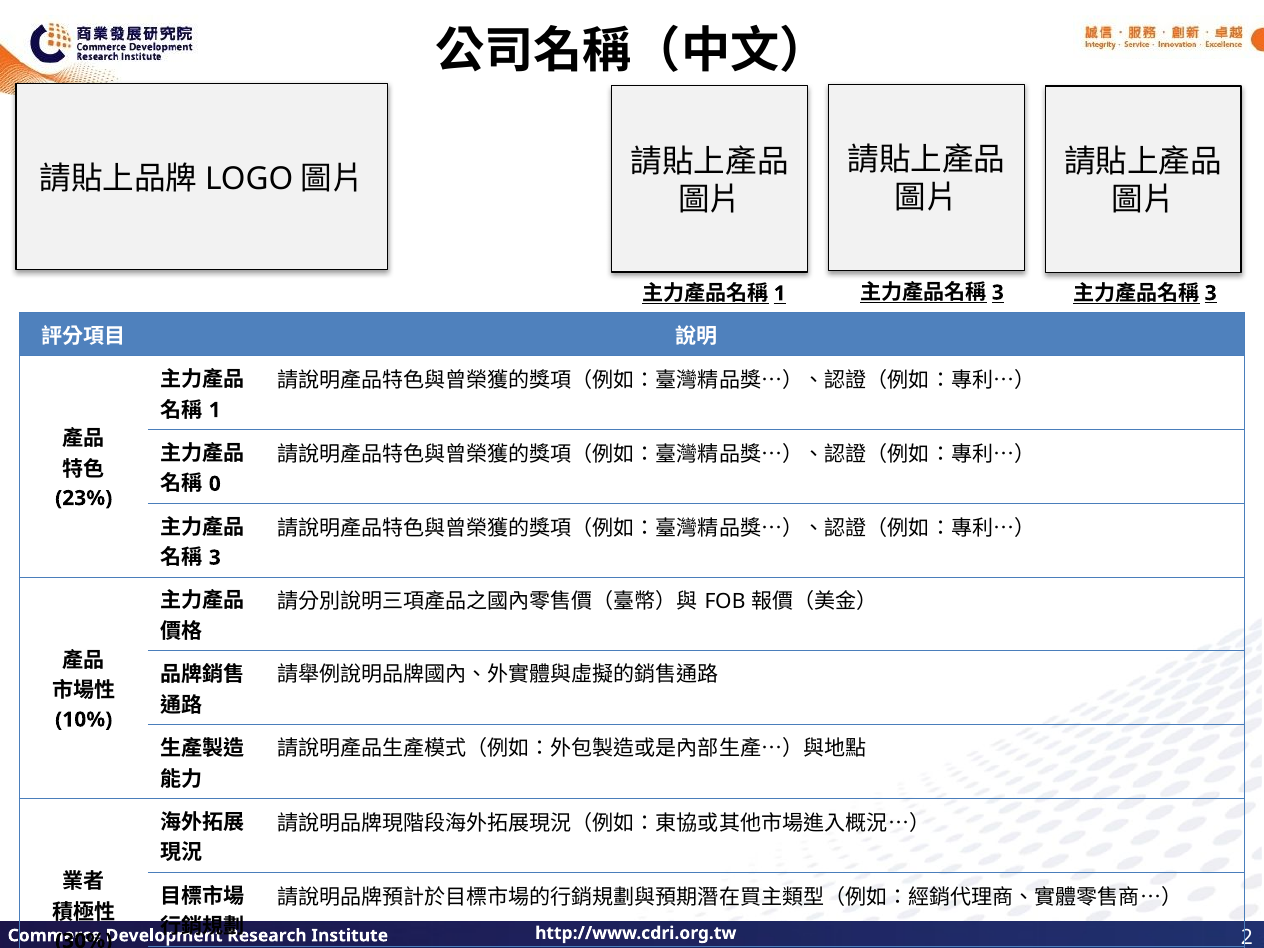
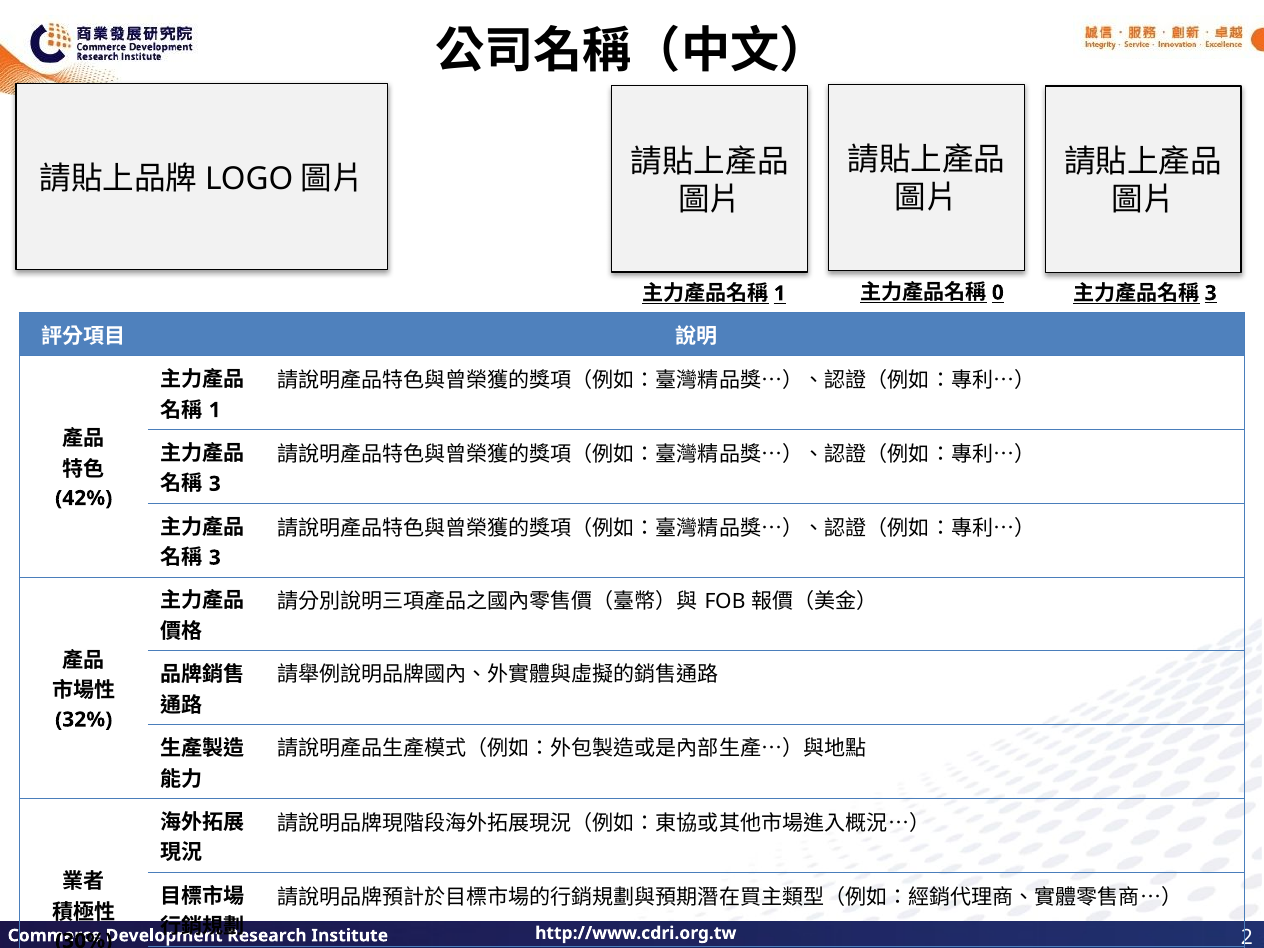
3: 3 -> 0 (998, 293)
0: 0 -> 3 (215, 484)
23%: 23% -> 42% (84, 498)
10%: 10% -> 32% (84, 720)
